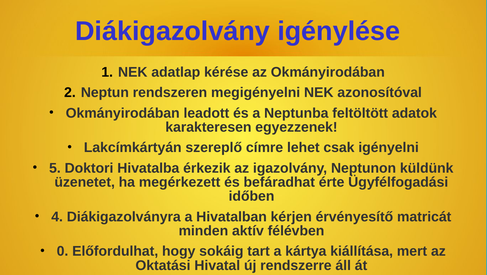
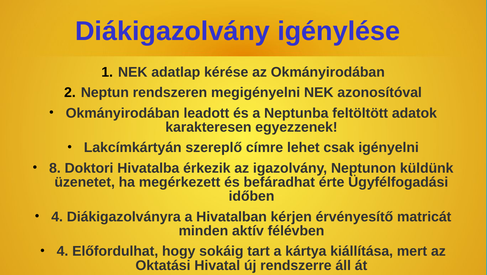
5: 5 -> 8 (55, 168)
0: 0 -> 4 (63, 251)
